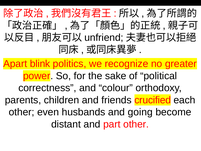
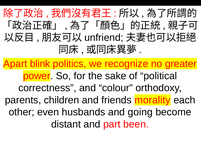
crucified: crucified -> morality (153, 100)
part other: other -> been (136, 124)
